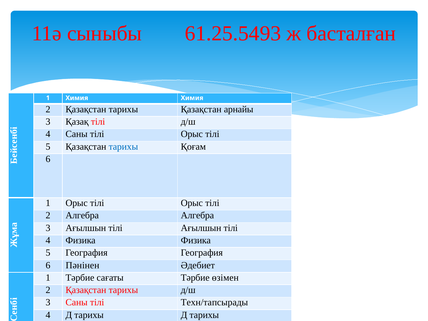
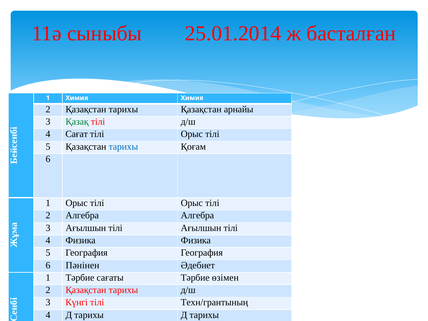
61.25.5493: 61.25.5493 -> 25.01.2014 (233, 33)
Қазақ colour: black -> green (77, 122)
4 Саны: Саны -> Сағат (77, 134)
3 Саны: Саны -> Күнгі (77, 303)
Техн/тапсырады: Техн/тапсырады -> Техн/грантының (214, 303)
